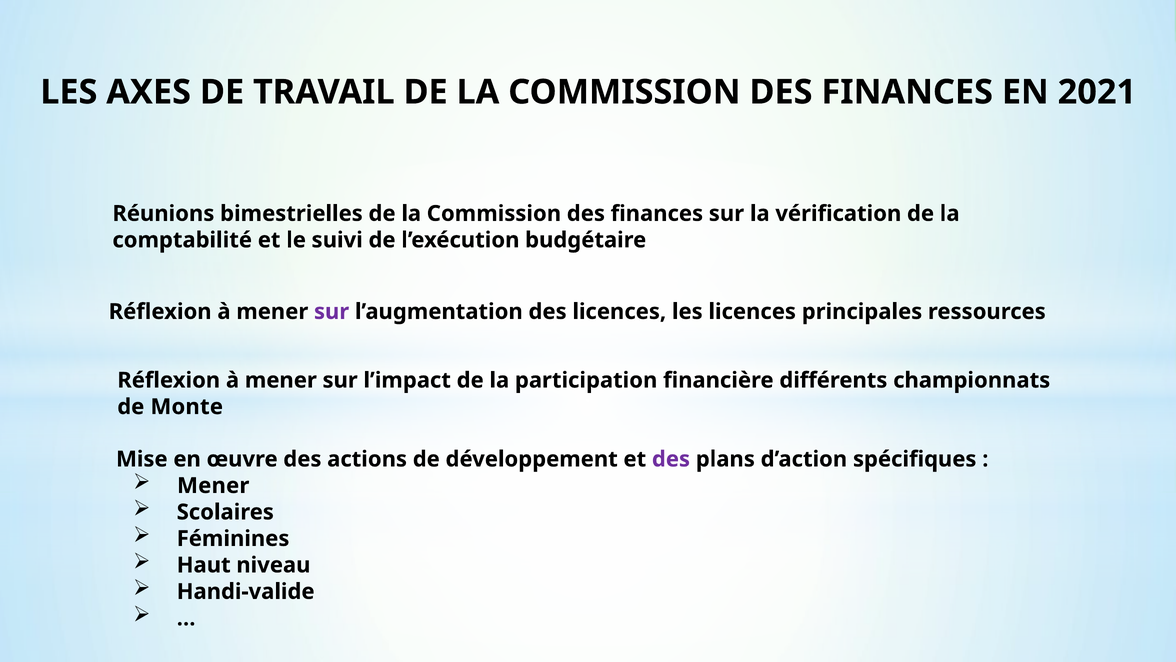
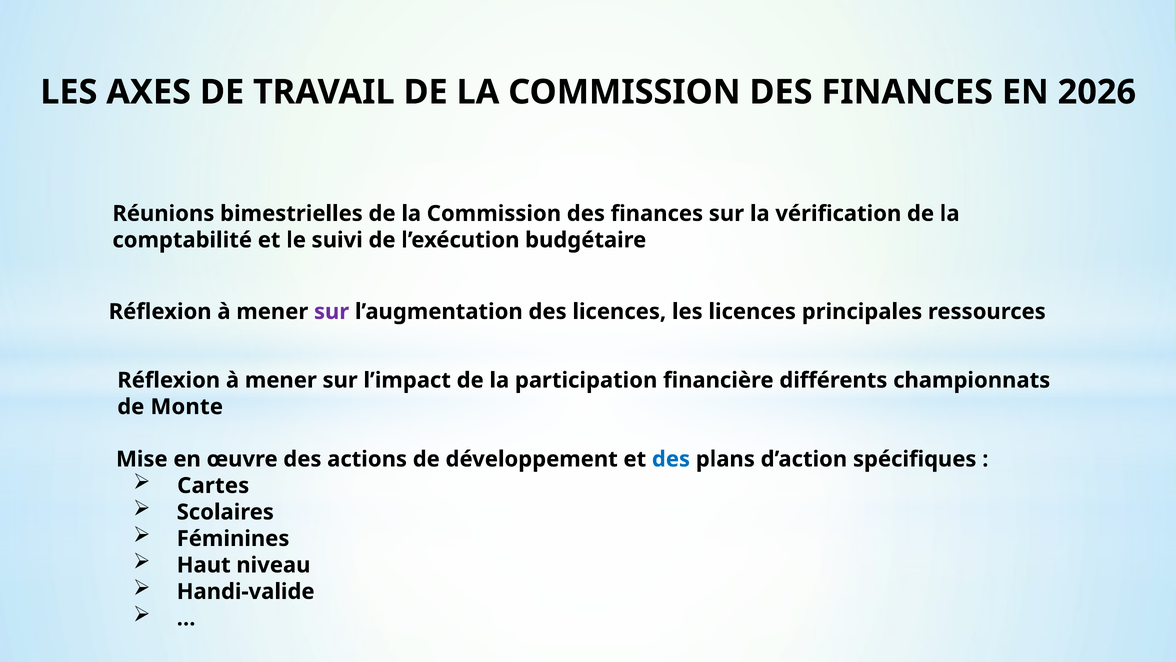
2021: 2021 -> 2026 (1097, 92)
des colour: purple -> blue (671, 459)
Mener: Mener -> Cartes (213, 485)
